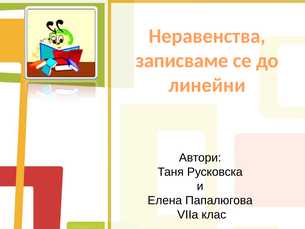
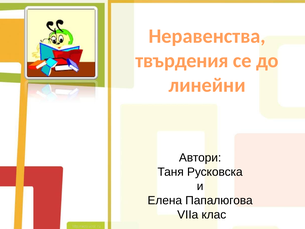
записваме: записваме -> твърдения (182, 61)
